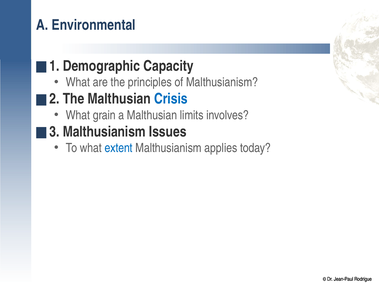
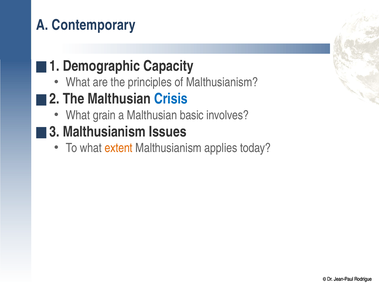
Environmental: Environmental -> Contemporary (94, 25)
limits: limits -> basic (192, 115)
extent colour: blue -> orange (119, 148)
